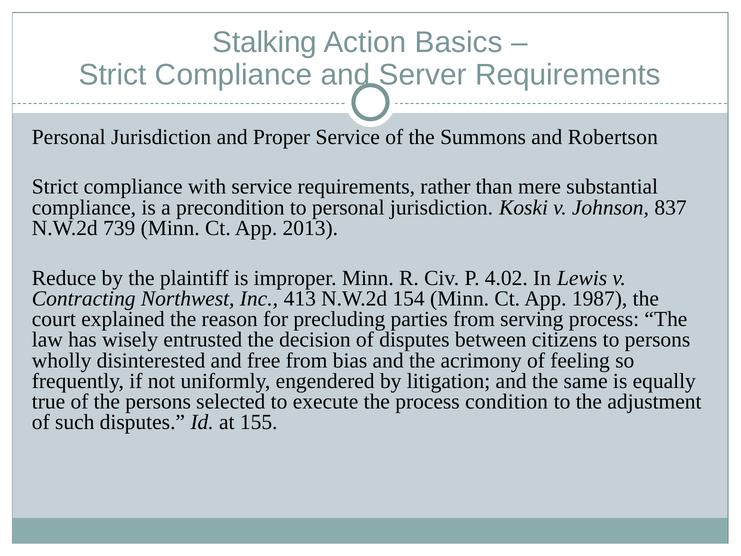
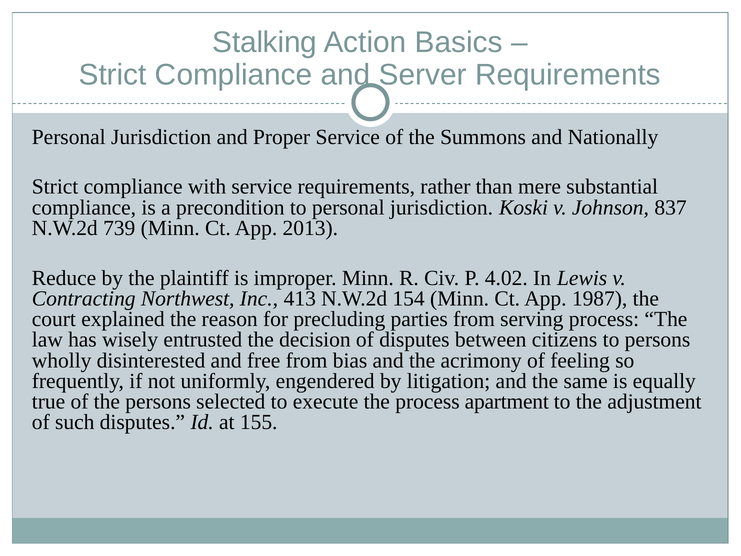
Robertson: Robertson -> Nationally (613, 137)
condition: condition -> apartment (507, 402)
